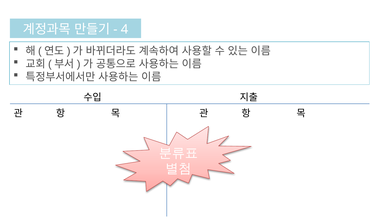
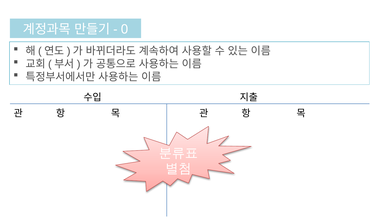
4: 4 -> 0 (125, 29)
